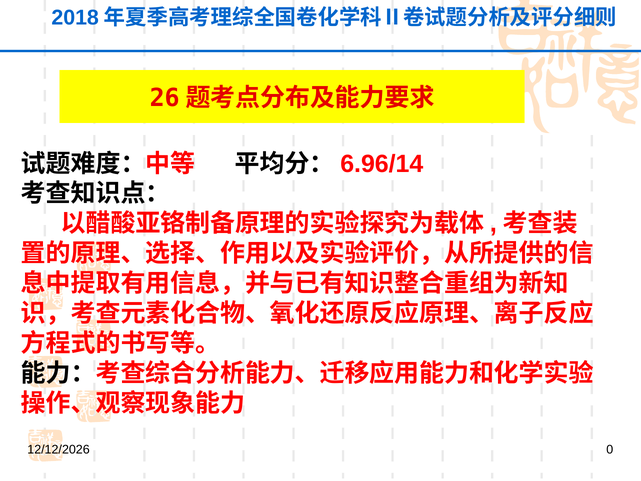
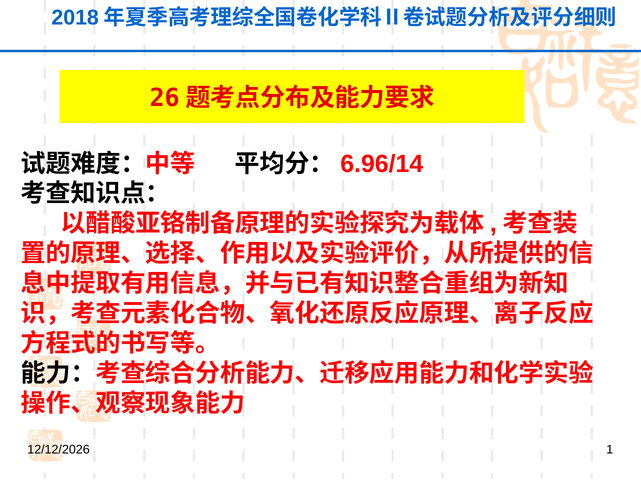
0: 0 -> 1 (610, 449)
